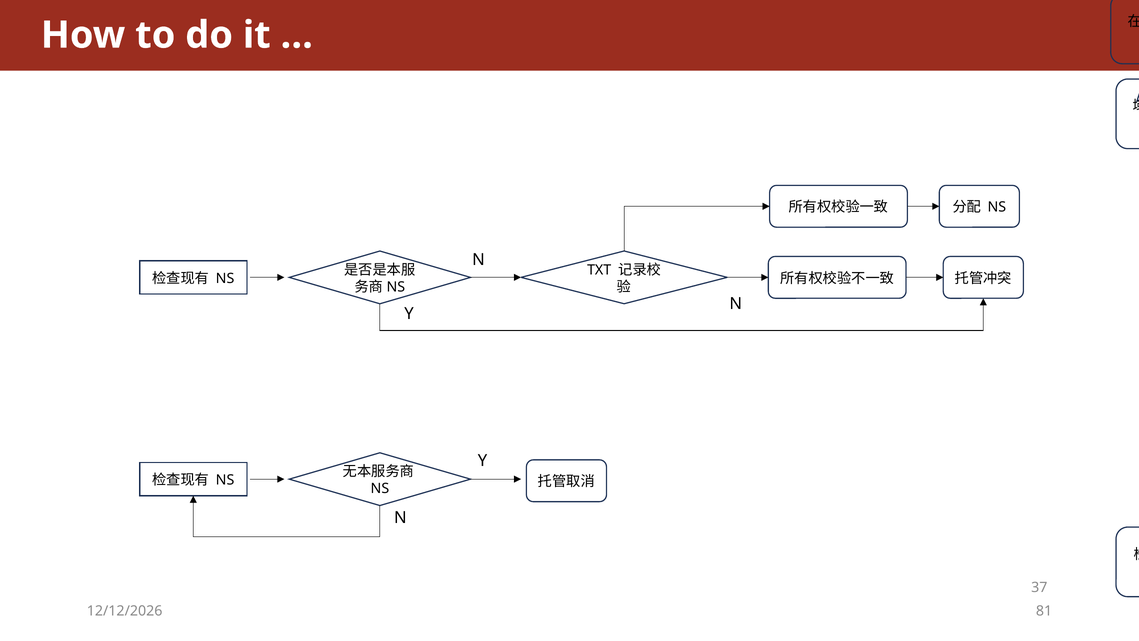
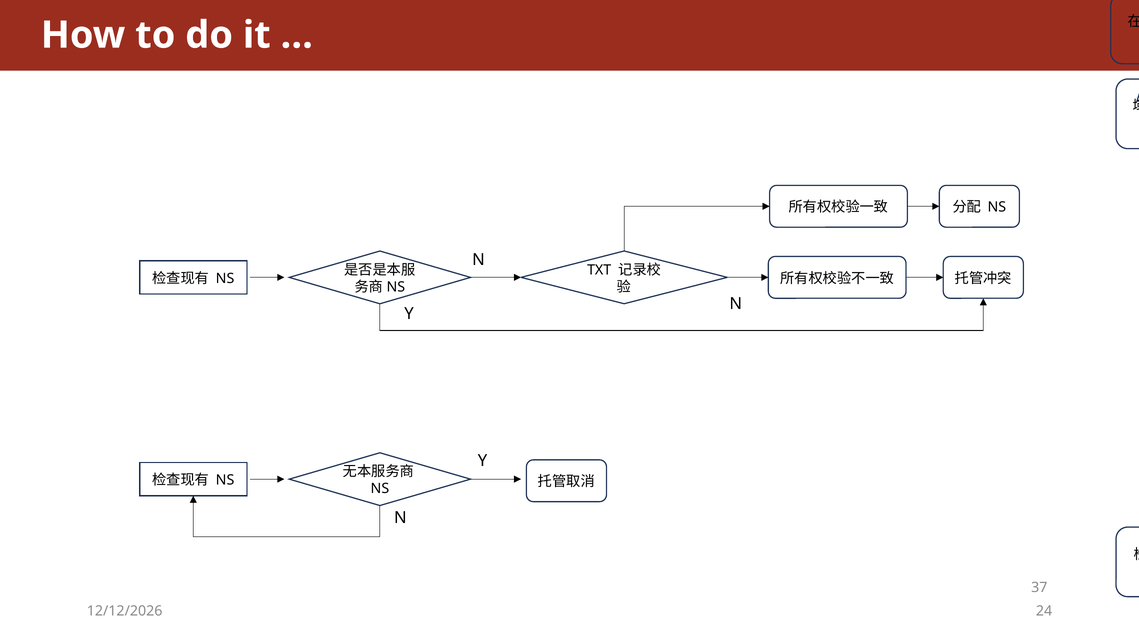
81: 81 -> 24 (1044, 611)
